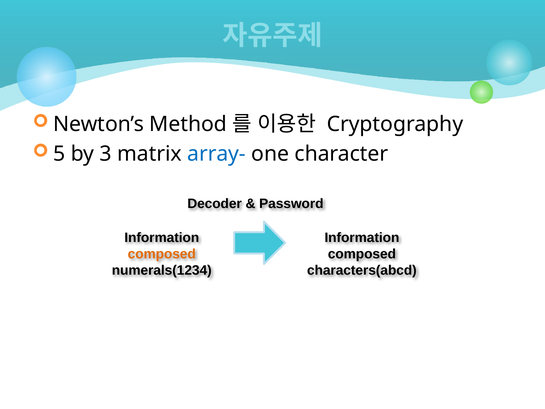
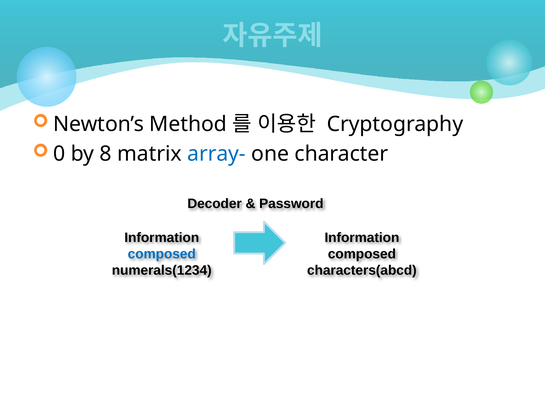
5: 5 -> 0 (59, 154)
3: 3 -> 8 (106, 154)
composed colour: orange -> blue (162, 254)
